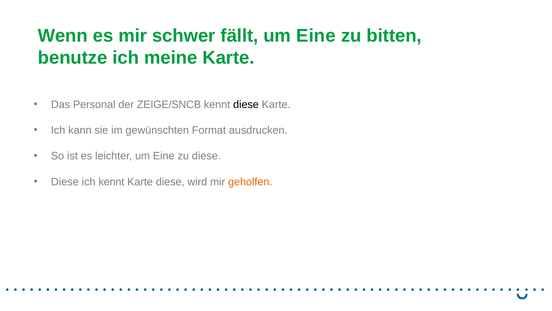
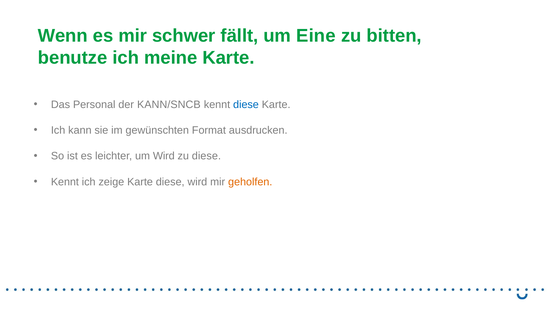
ZEIGE/SNCB: ZEIGE/SNCB -> KANN/SNCB (169, 104)
diese colour: black -> blue (246, 104)
leichter um Eine: Eine -> Wird (164, 156)
Diese: Diese -> Kennt (65, 182)
ich kennt: kennt -> zeige (111, 182)
